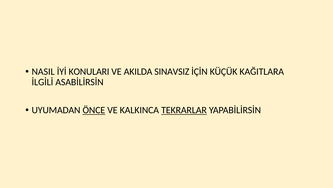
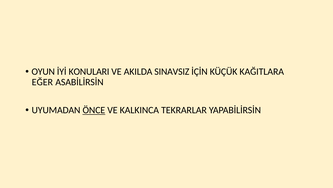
NASIL: NASIL -> OYUN (43, 71)
İLGİLİ: İLGİLİ -> EĞER (42, 82)
TEKRARLAR underline: present -> none (184, 110)
